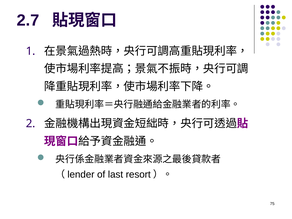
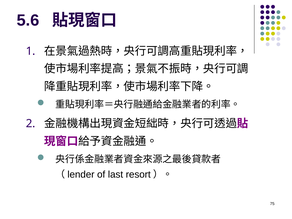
2.7: 2.7 -> 5.6 (28, 20)
